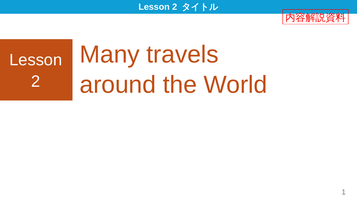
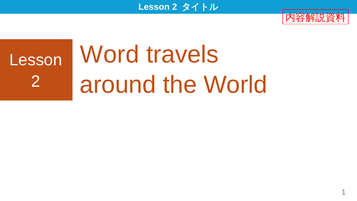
Many: Many -> Word (110, 54)
